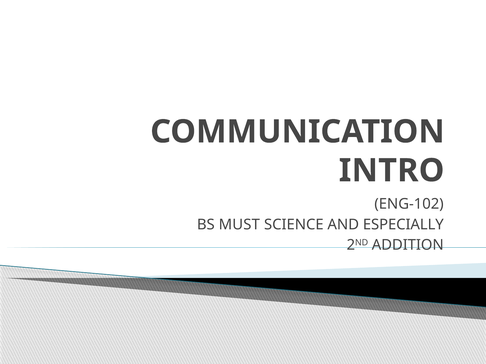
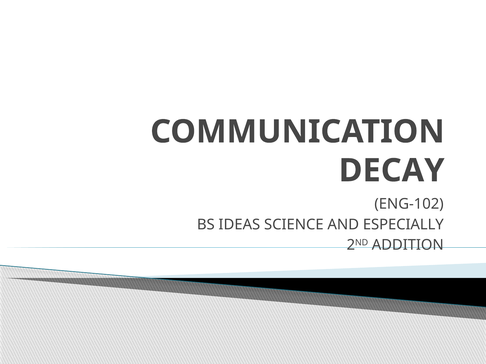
INTRO: INTRO -> DECAY (392, 171)
MUST: MUST -> IDEAS (239, 225)
